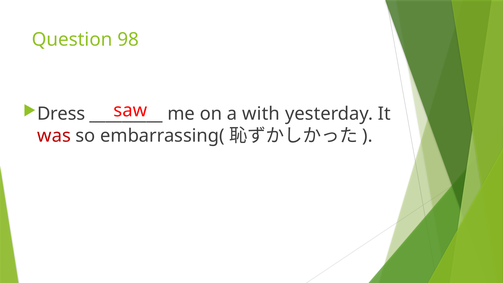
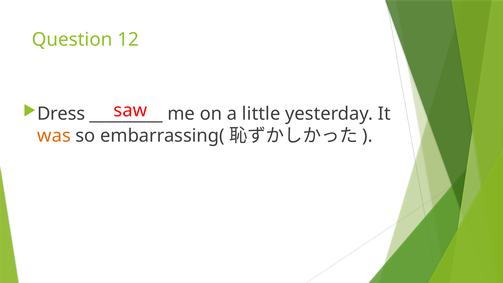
98: 98 -> 12 (128, 40)
with: with -> little (261, 114)
was colour: red -> orange (54, 136)
